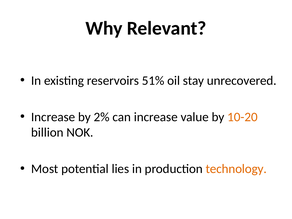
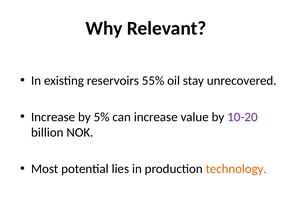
51%: 51% -> 55% (153, 81)
2%: 2% -> 5% (102, 117)
10-20 colour: orange -> purple (242, 117)
